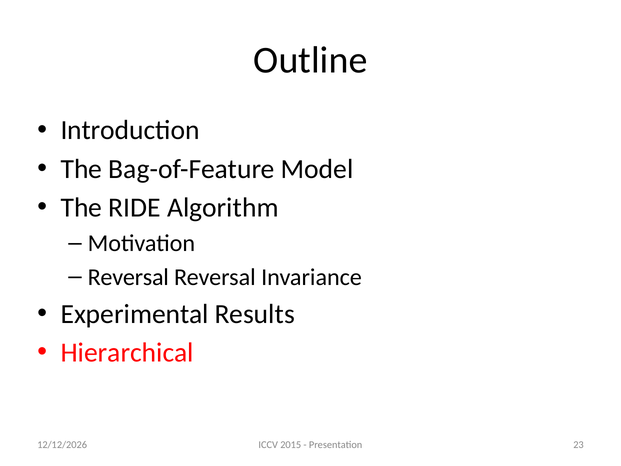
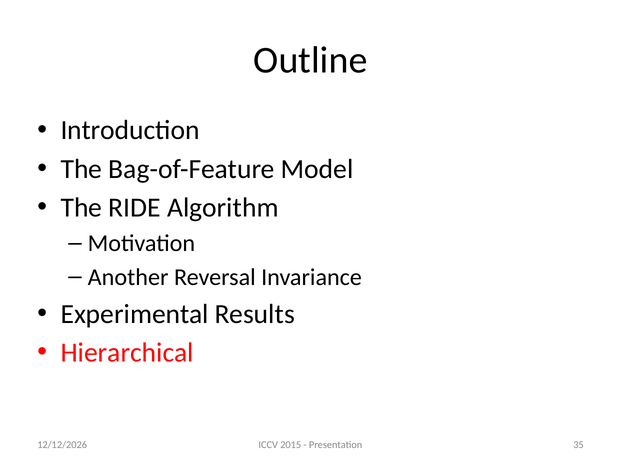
Reversal: Reversal -> Another (128, 277)
23: 23 -> 35 (578, 445)
